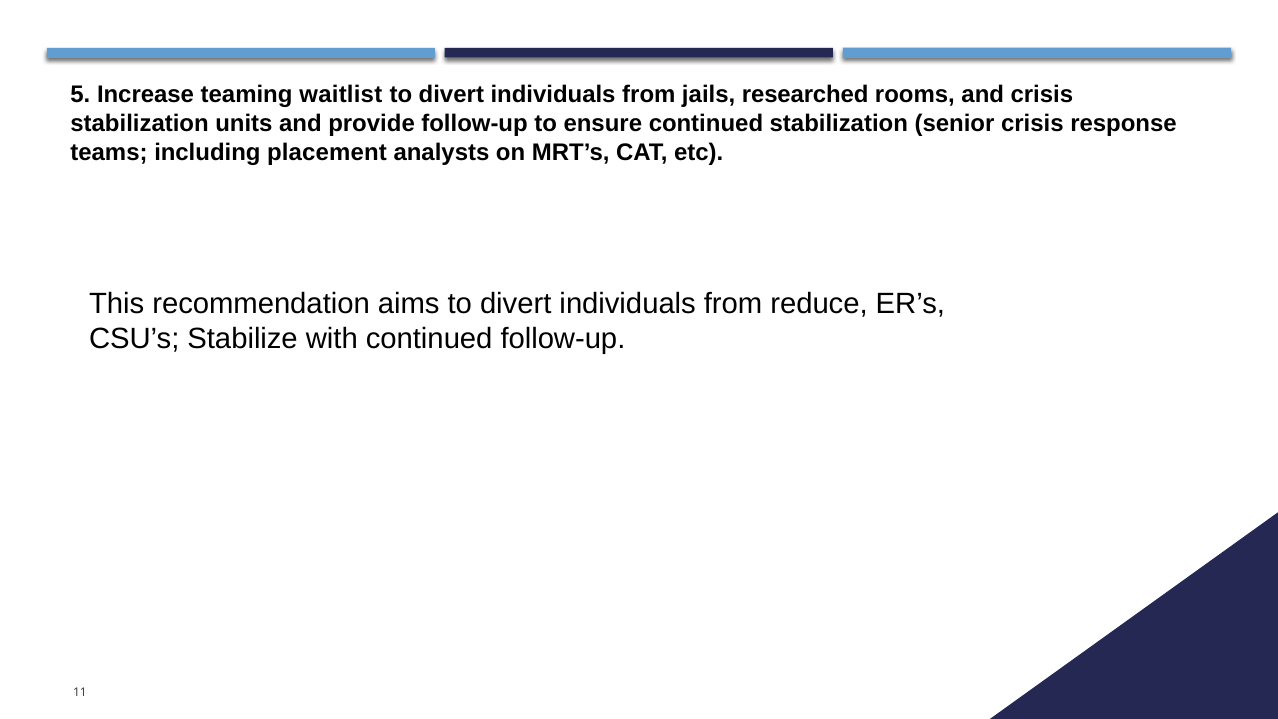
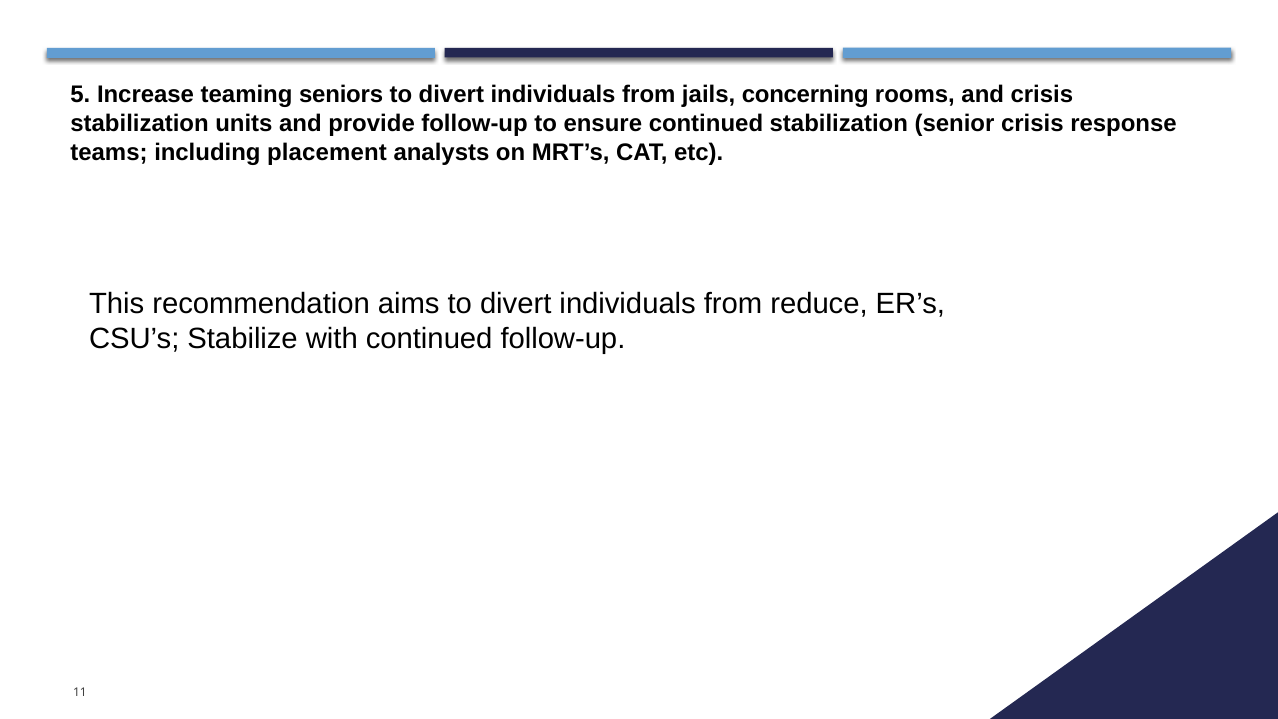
waitlist: waitlist -> seniors (341, 95)
researched: researched -> concerning (805, 95)
